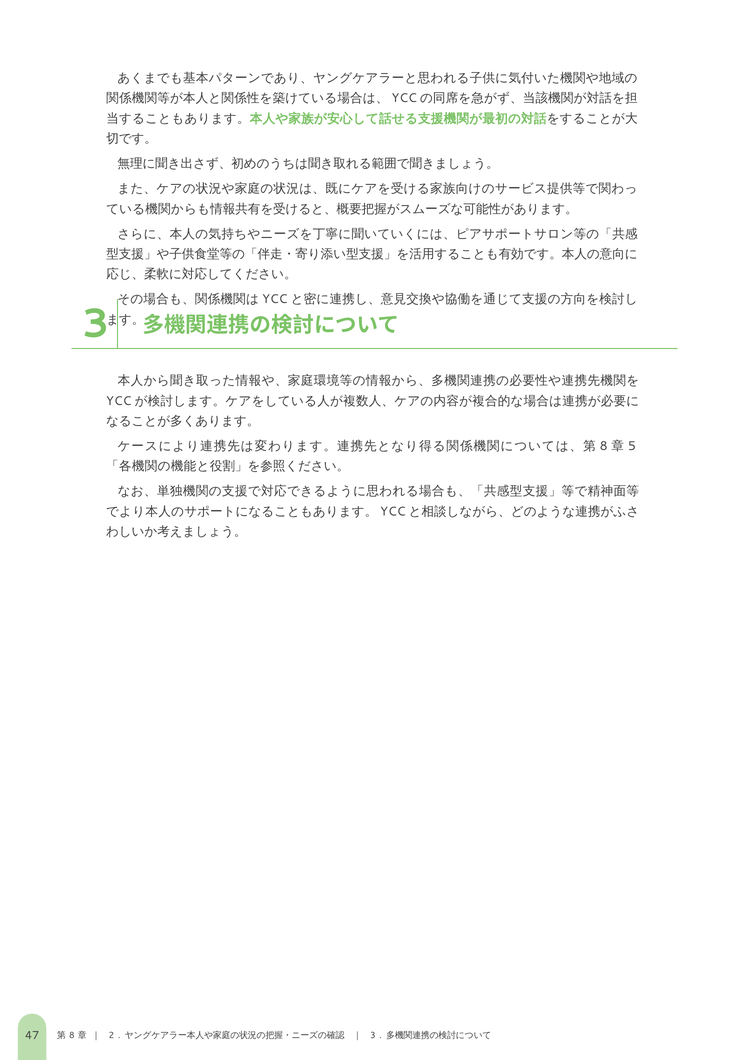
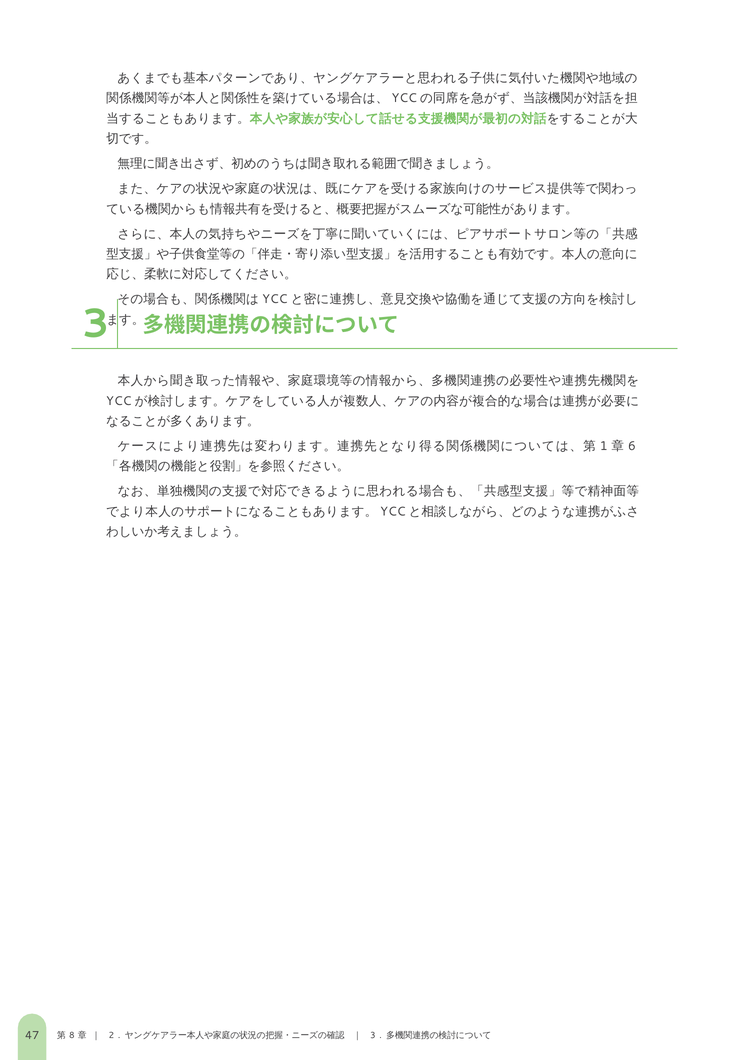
8: 8 -> 1 (604, 446)
5: 5 -> 6 (632, 446)
